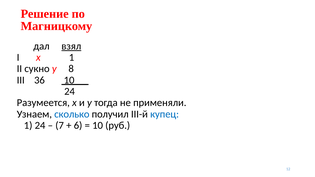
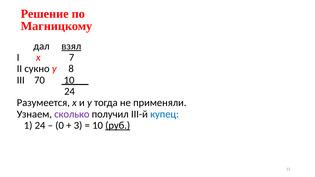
x 1: 1 -> 7 (72, 57)
36: 36 -> 70 (39, 80)
сколько colour: blue -> purple (72, 114)
7: 7 -> 0 (60, 126)
6: 6 -> 3 (78, 126)
руб underline: none -> present (118, 126)
